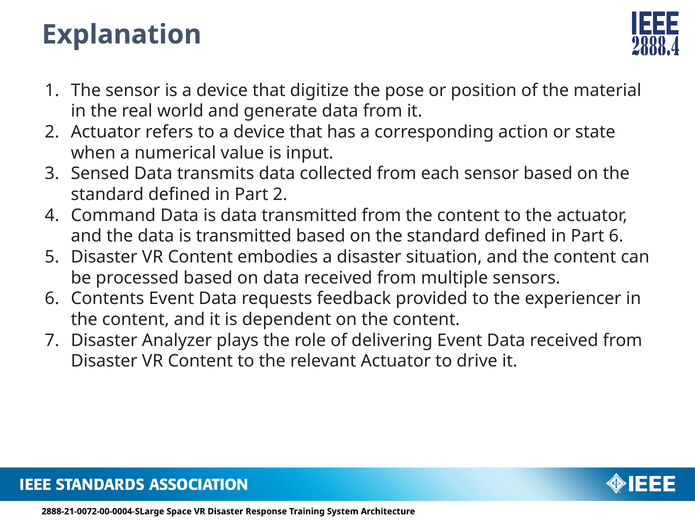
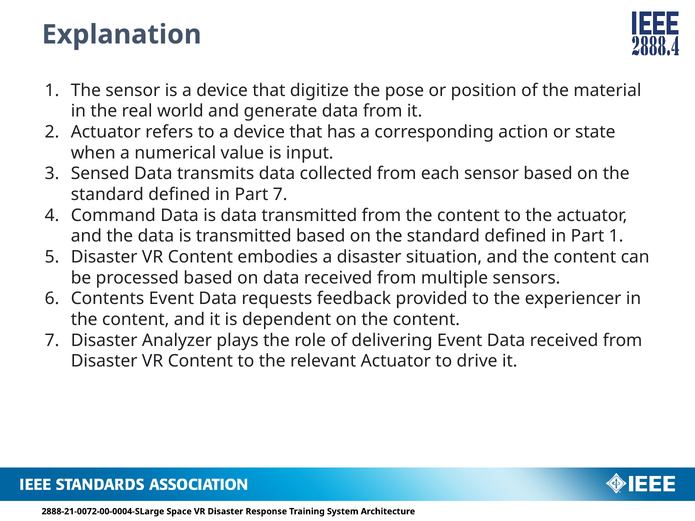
Part 2: 2 -> 7 (280, 195)
Part 6: 6 -> 1 (616, 236)
